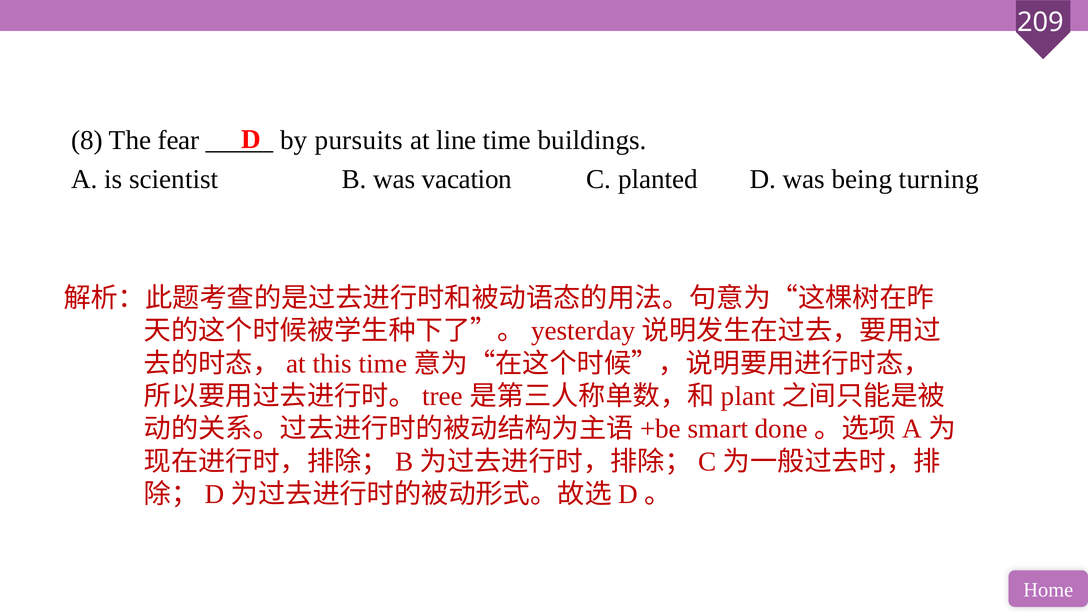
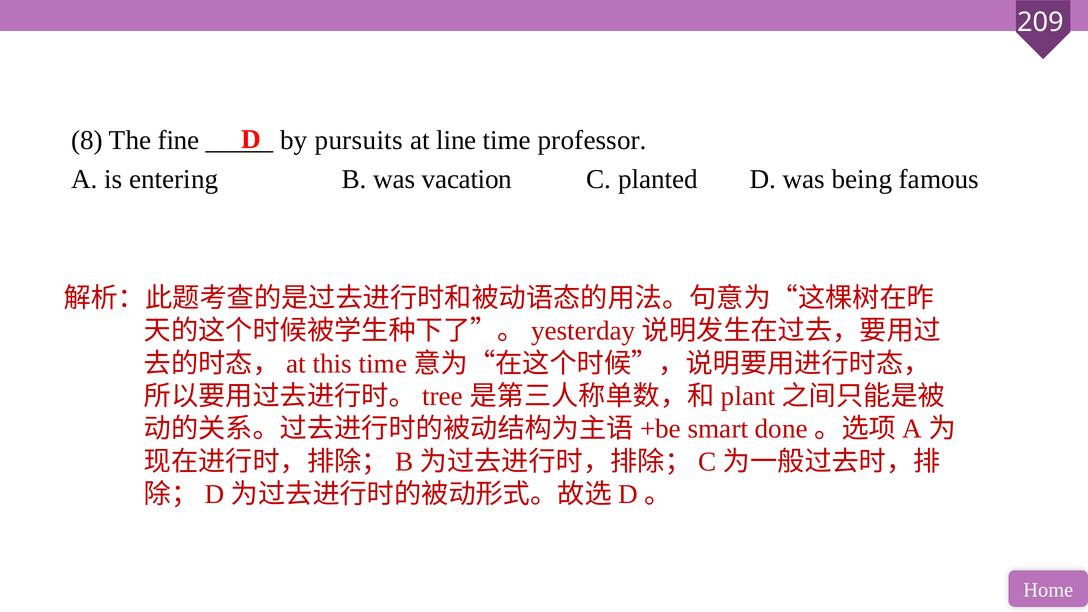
fear: fear -> fine (179, 140)
buildings: buildings -> professor (592, 140)
scientist: scientist -> entering (174, 179)
turning: turning -> famous (939, 179)
